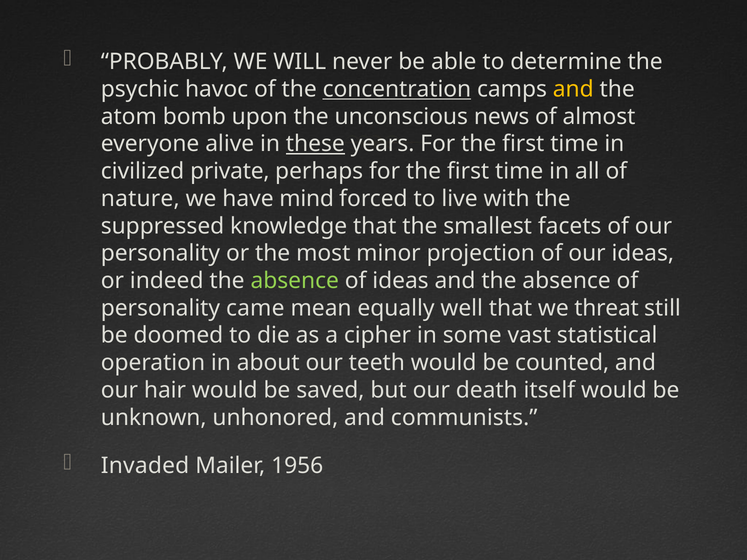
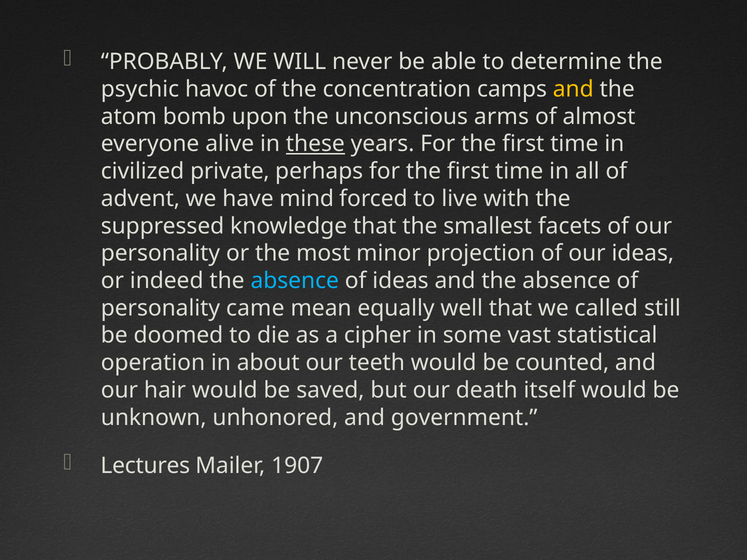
concentration underline: present -> none (397, 89)
news: news -> arms (501, 117)
nature: nature -> advent (140, 199)
absence colour: light green -> light blue (295, 281)
threat: threat -> called (606, 308)
communists: communists -> government (464, 418)
Invaded: Invaded -> Lectures (145, 466)
1956: 1956 -> 1907 (297, 466)
